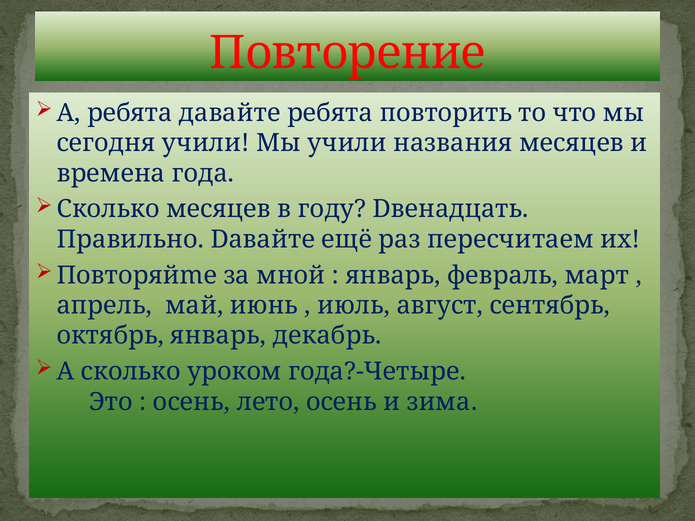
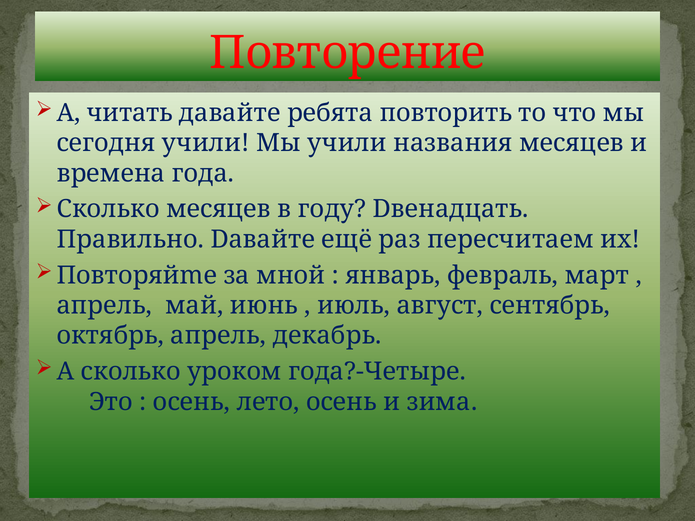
А ребята: ребята -> читать (130, 113)
октябрь январь: январь -> апрель (218, 336)
